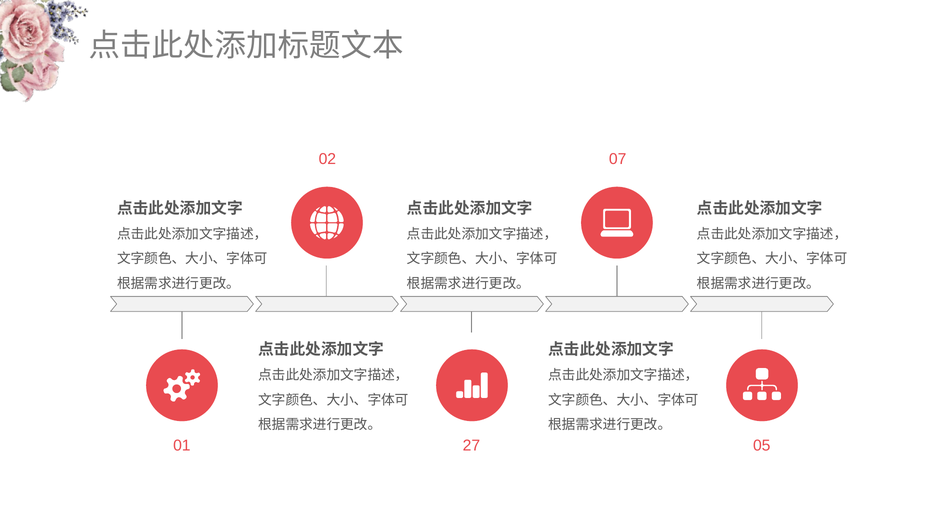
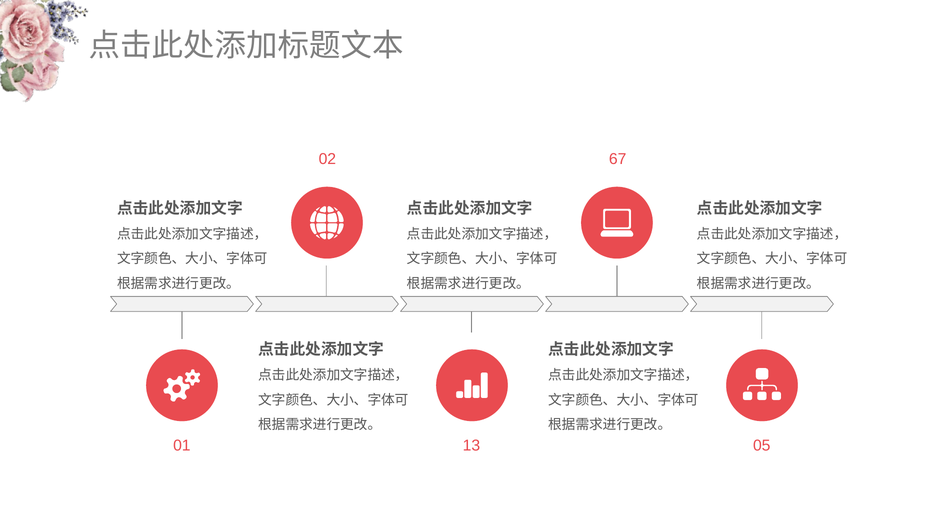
07: 07 -> 67 (618, 159)
27: 27 -> 13 (471, 446)
